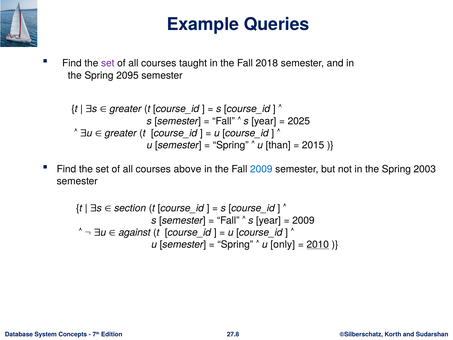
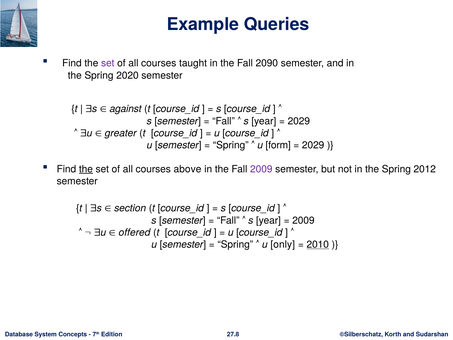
2018: 2018 -> 2090 (267, 63)
2095: 2095 -> 2020 (127, 75)
greater: greater -> against (126, 109)
2025: 2025 -> 2029 (299, 121)
than: than -> form (278, 145)
2015: 2015 -> 2029 (313, 145)
the underline: none -> present (86, 169)
2009 colour: blue -> purple (261, 169)
2003: 2003 -> 2012 (425, 169)
against: against -> offered (134, 232)
